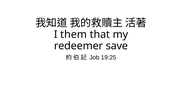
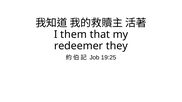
save: save -> they (117, 46)
